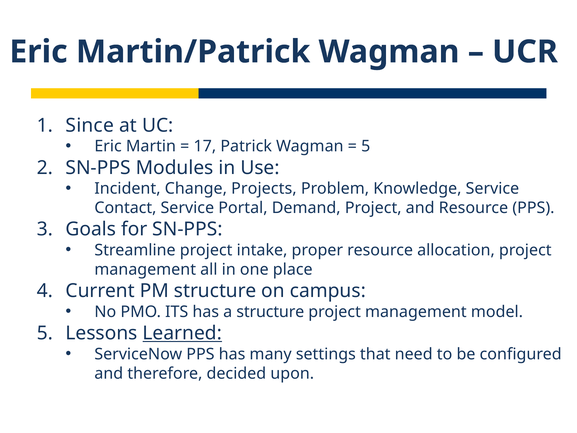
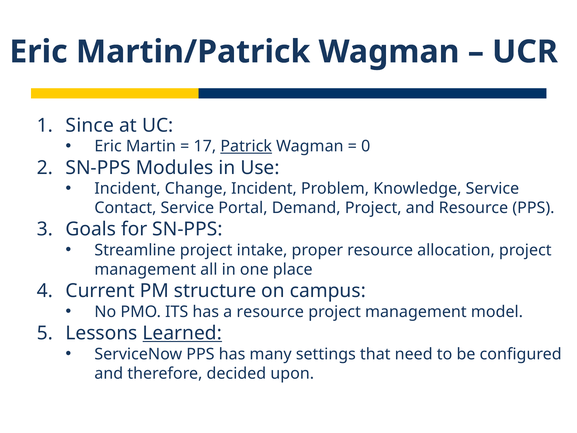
Patrick underline: none -> present (246, 146)
5: 5 -> 0 (366, 146)
Change Projects: Projects -> Incident (264, 189)
a structure: structure -> resource (270, 312)
